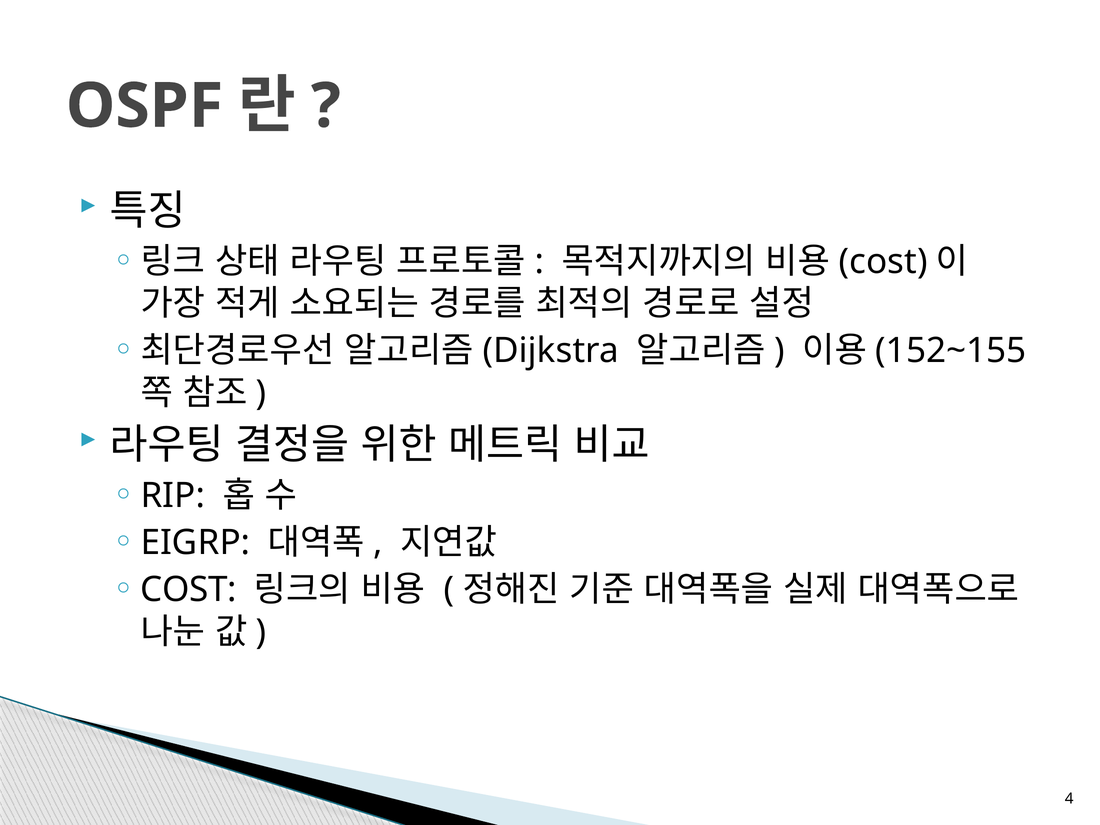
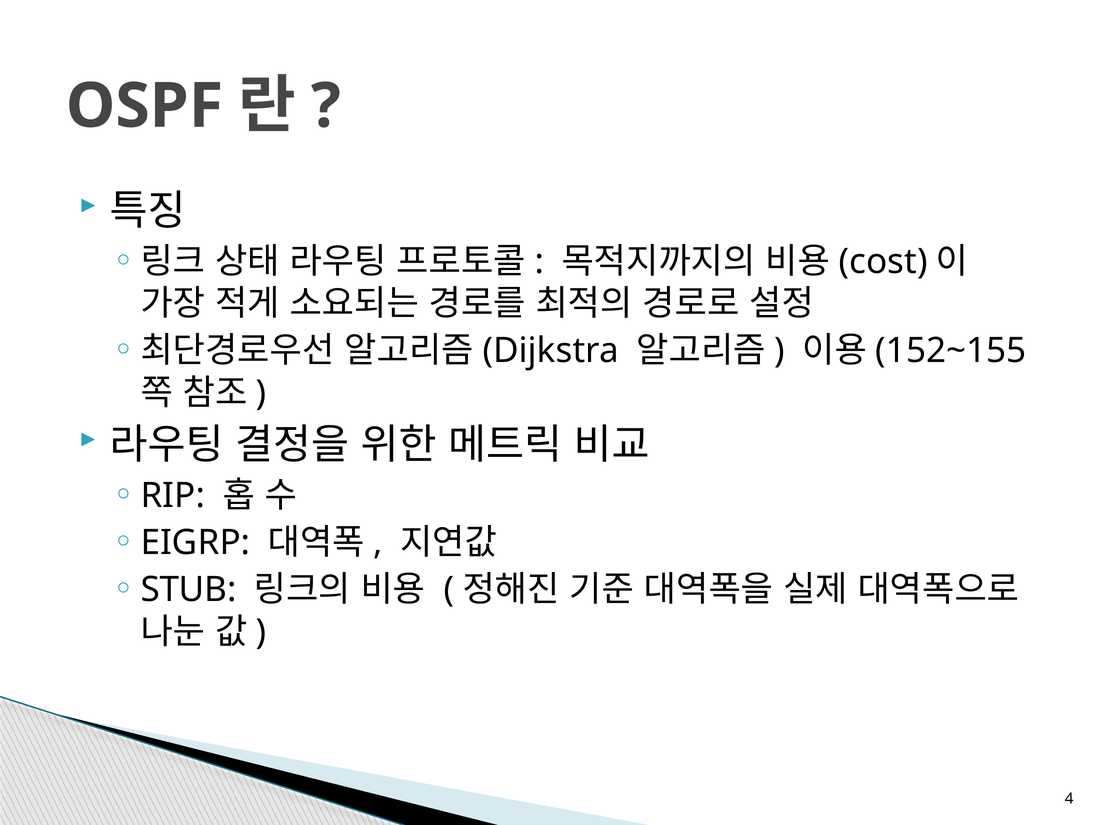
COST: COST -> STUB (189, 590)
